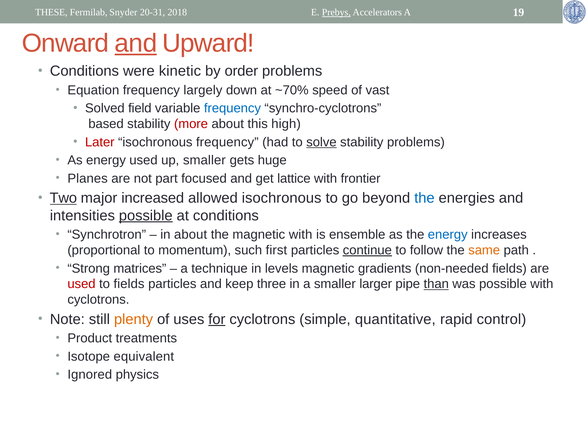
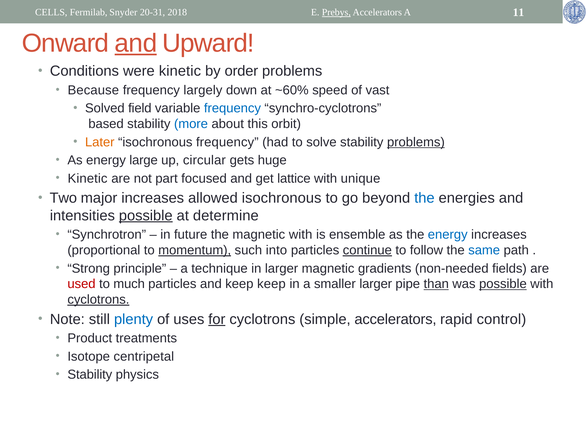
THESE: THESE -> CELLS (51, 12)
19: 19 -> 11 (518, 13)
Equation: Equation -> Because (93, 90)
~70%: ~70% -> ~60% (292, 90)
more colour: red -> blue (191, 124)
high: high -> orbit (286, 124)
Later colour: red -> orange (100, 142)
solve underline: present -> none (321, 142)
problems underline: none -> present (416, 142)
energy used: used -> large (144, 160)
up smaller: smaller -> circular (204, 160)
Planes: Planes -> Kinetic (88, 179)
frontier: frontier -> unique (361, 179)
Two underline: present -> none (63, 198)
major increased: increased -> increases (153, 198)
at conditions: conditions -> determine (226, 216)
in about: about -> future (191, 235)
momentum underline: none -> present (195, 251)
first: first -> into (276, 251)
same colour: orange -> blue (484, 251)
matrices: matrices -> principle (140, 269)
in levels: levels -> larger (282, 269)
to fields: fields -> much (129, 284)
keep three: three -> keep (271, 284)
possible underline: none -> present (503, 284)
cyclotrons underline: none -> present (98, 300)
plenty colour: orange -> blue (134, 320)
simple quantitative: quantitative -> accelerators (395, 320)
equivalent: equivalent -> centripetal (144, 357)
Ignored: Ignored -> Stability (90, 375)
